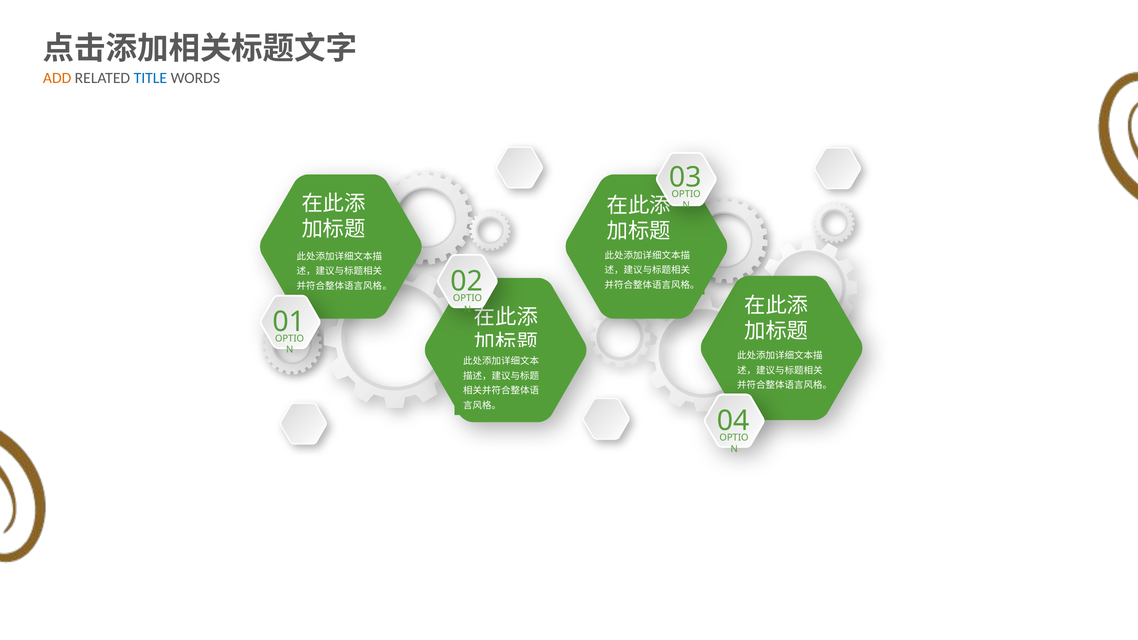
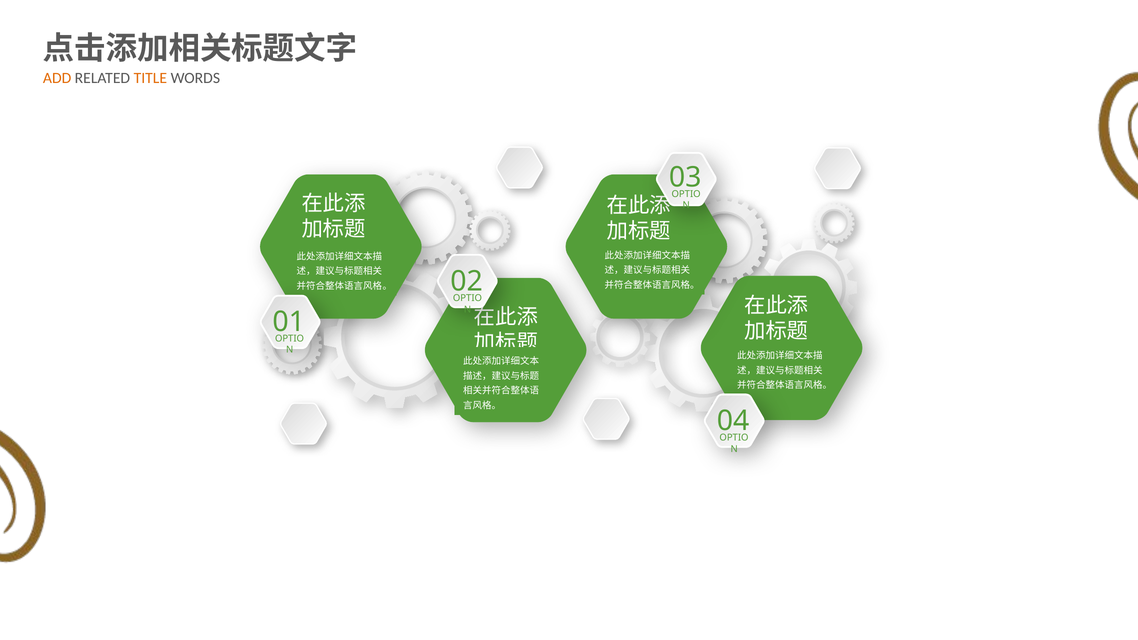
TITLE colour: blue -> orange (150, 78)
